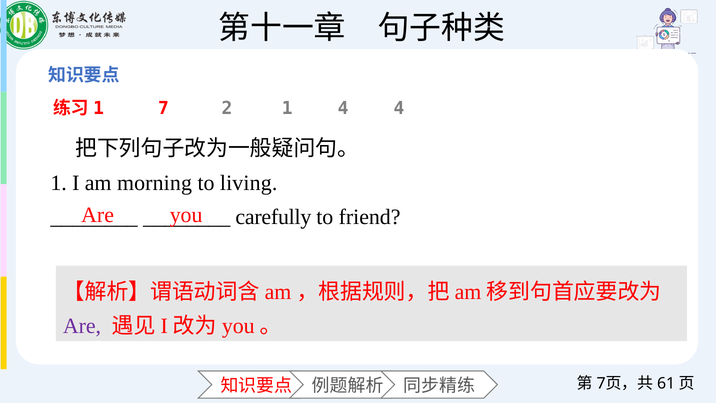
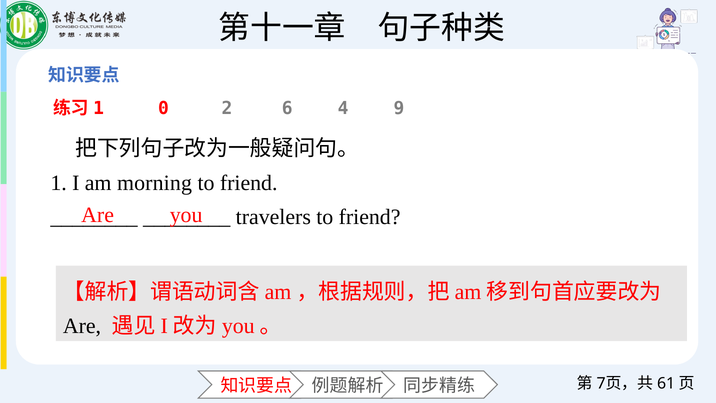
7: 7 -> 0 (163, 108)
2 1: 1 -> 6 (287, 108)
4 4: 4 -> 9 (399, 108)
living: living -> friend (249, 183)
carefully: carefully -> travelers (273, 217)
Are colour: purple -> black (82, 326)
